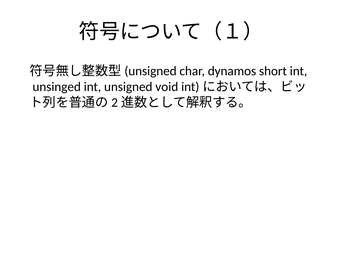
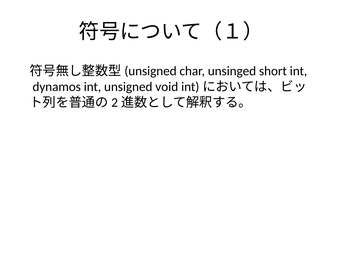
dynamos: dynamos -> unsinged (232, 71)
unsinged: unsinged -> dynamos (57, 87)
